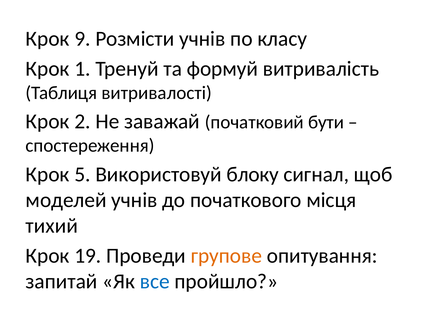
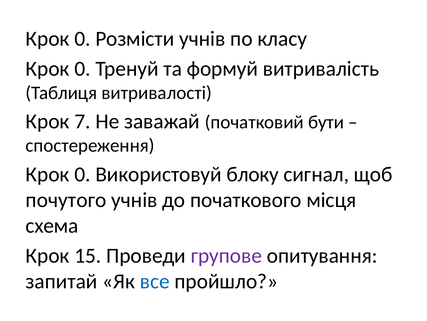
9: 9 -> 0 (82, 39)
1: 1 -> 0 (82, 69)
2: 2 -> 7 (82, 121)
5: 5 -> 0 (82, 174)
моделей: моделей -> почутого (66, 200)
тихий: тихий -> схема (52, 225)
19: 19 -> 15 (88, 255)
групове colour: orange -> purple (226, 255)
